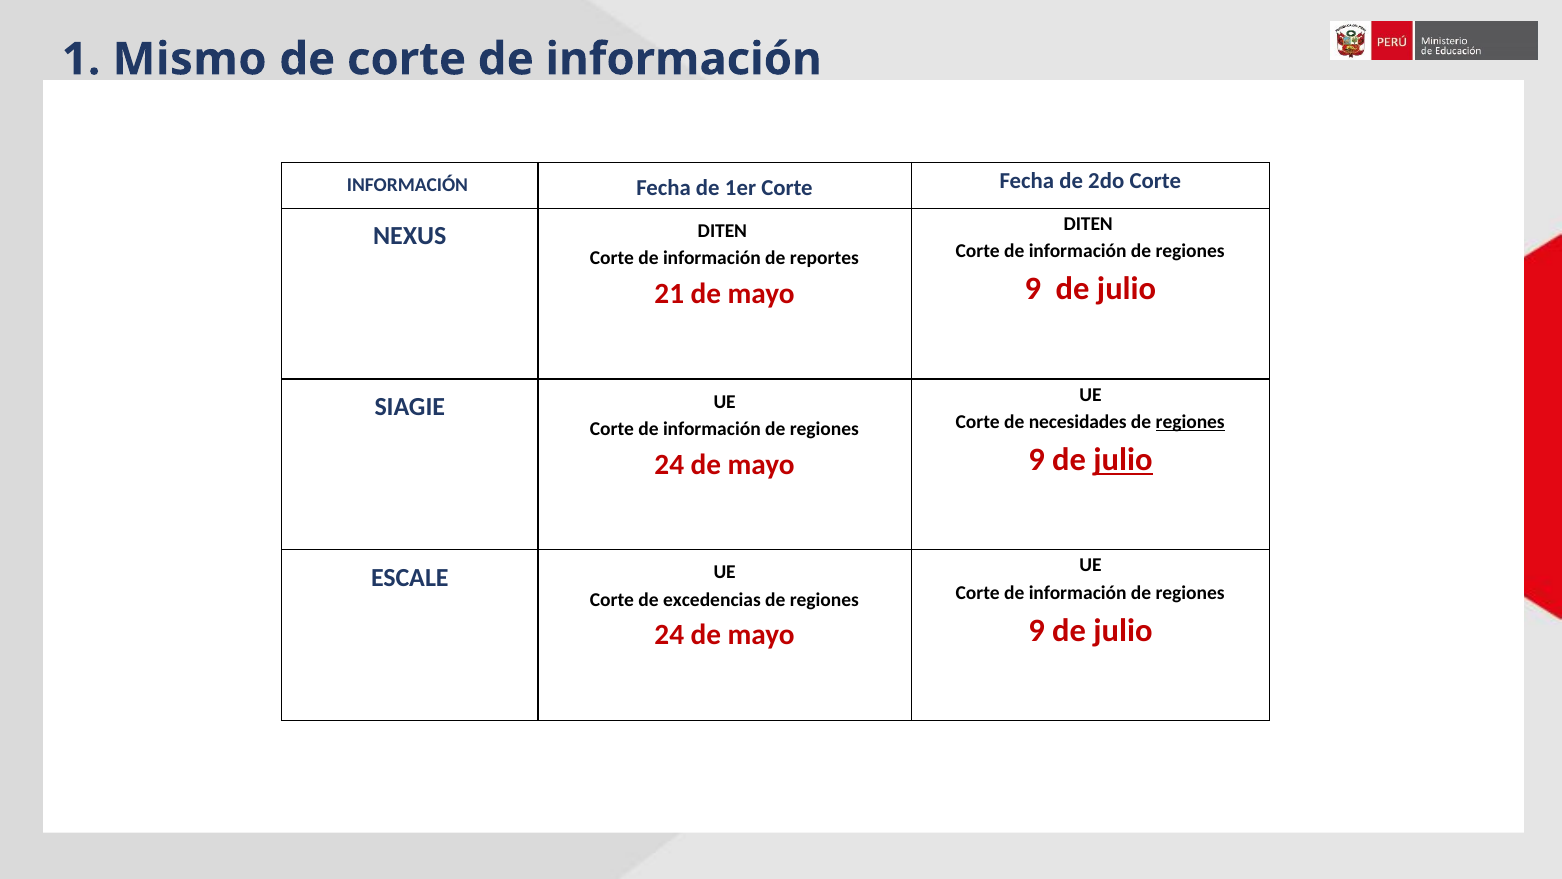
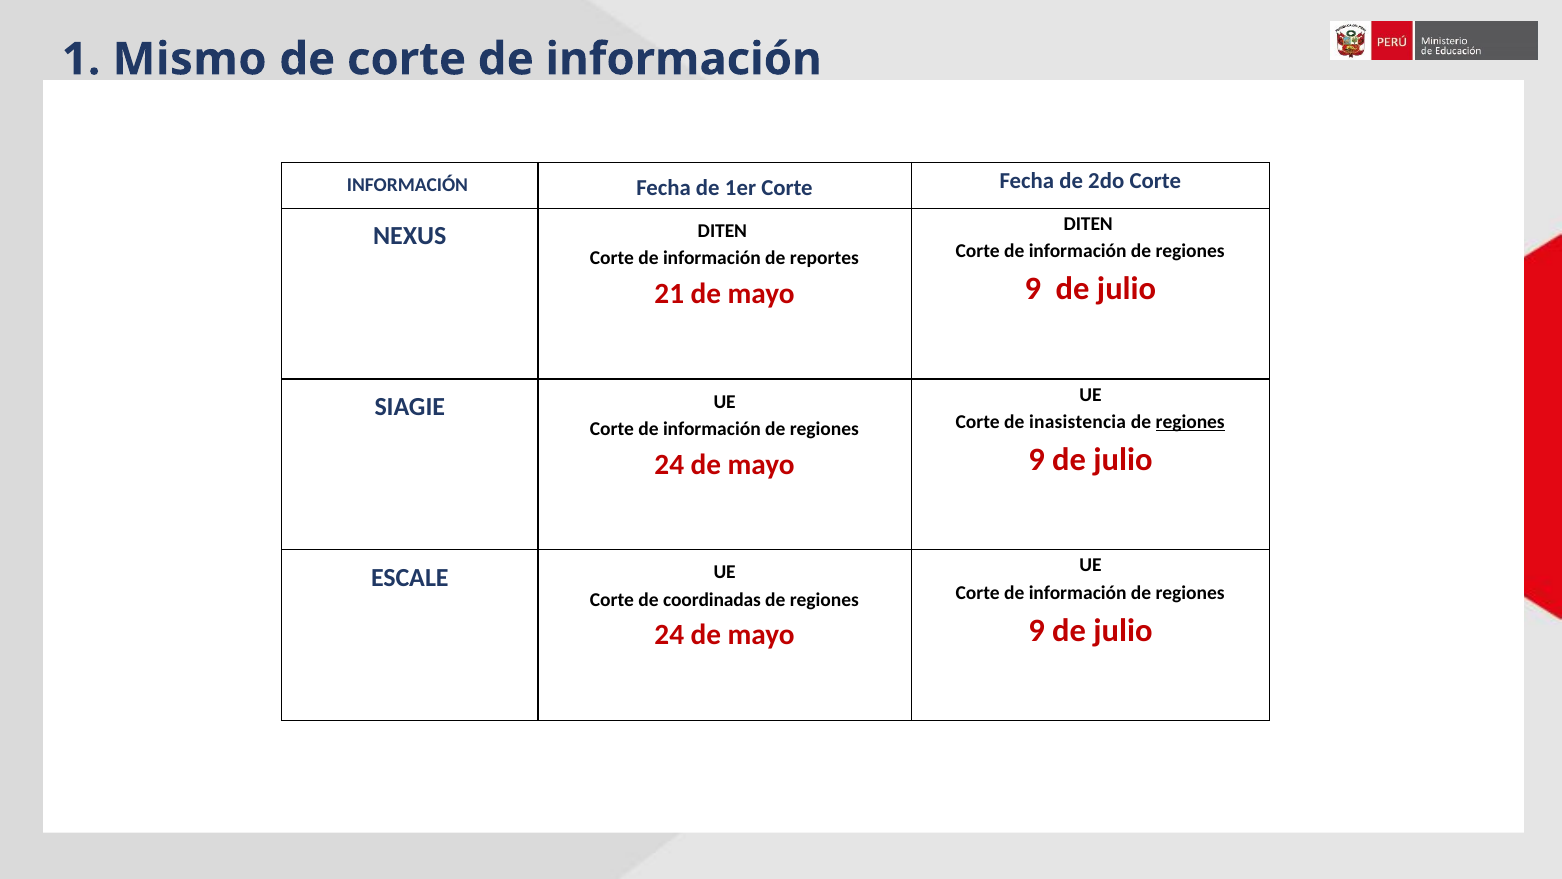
necesidades: necesidades -> inasistencia (1078, 422)
julio underline: present -> none (1123, 460)
excedencias: excedencias -> coordinadas (712, 600)
